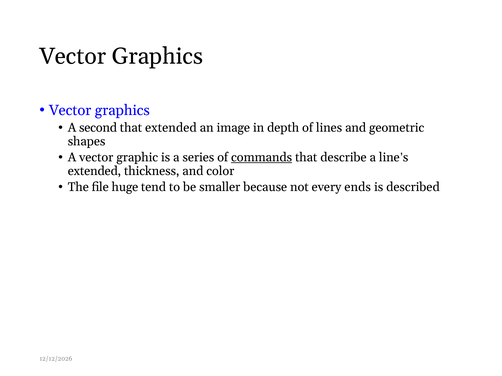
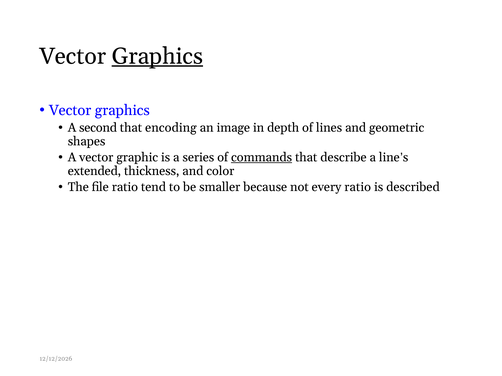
Graphics underline: none -> present (157, 56)
that extended: extended -> encoding (171, 128)
file huge: huge -> ratio (125, 187)
every ends: ends -> ratio (358, 187)
